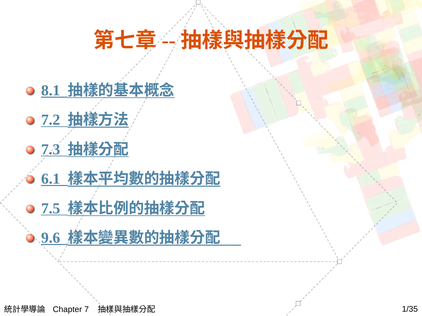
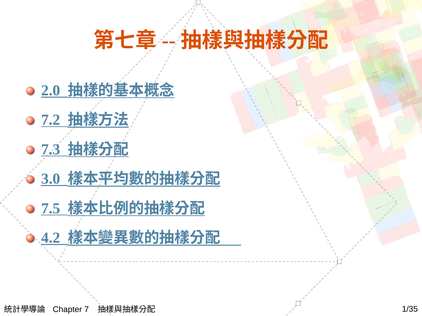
8.1: 8.1 -> 2.0 (51, 91)
6.1: 6.1 -> 3.0 (51, 179)
9.6: 9.6 -> 4.2 (51, 238)
